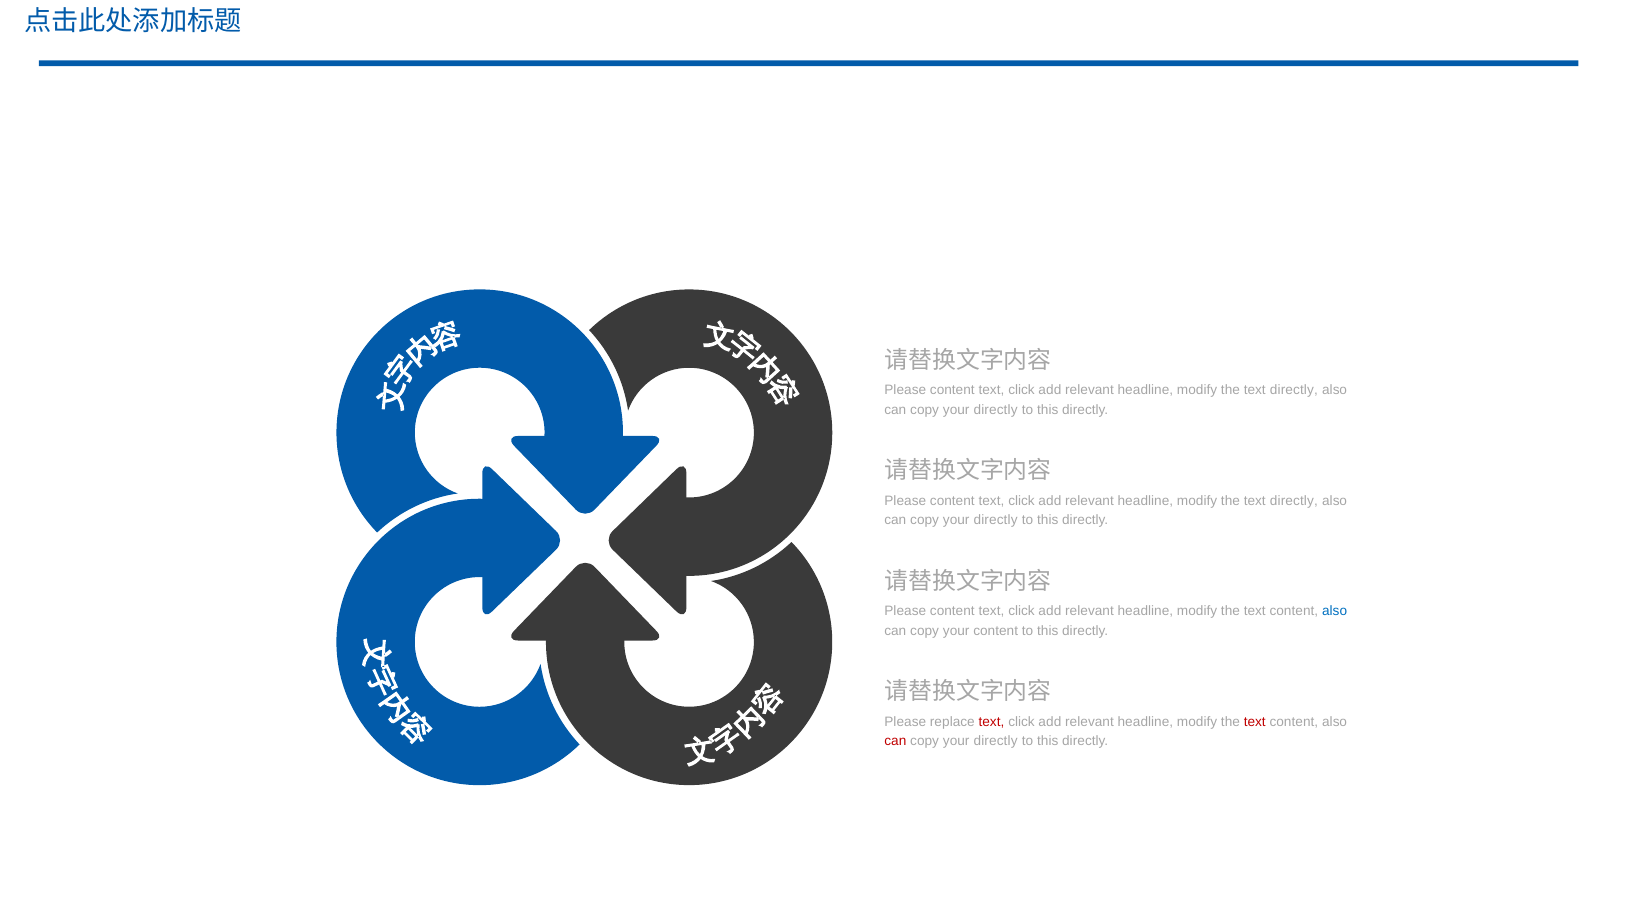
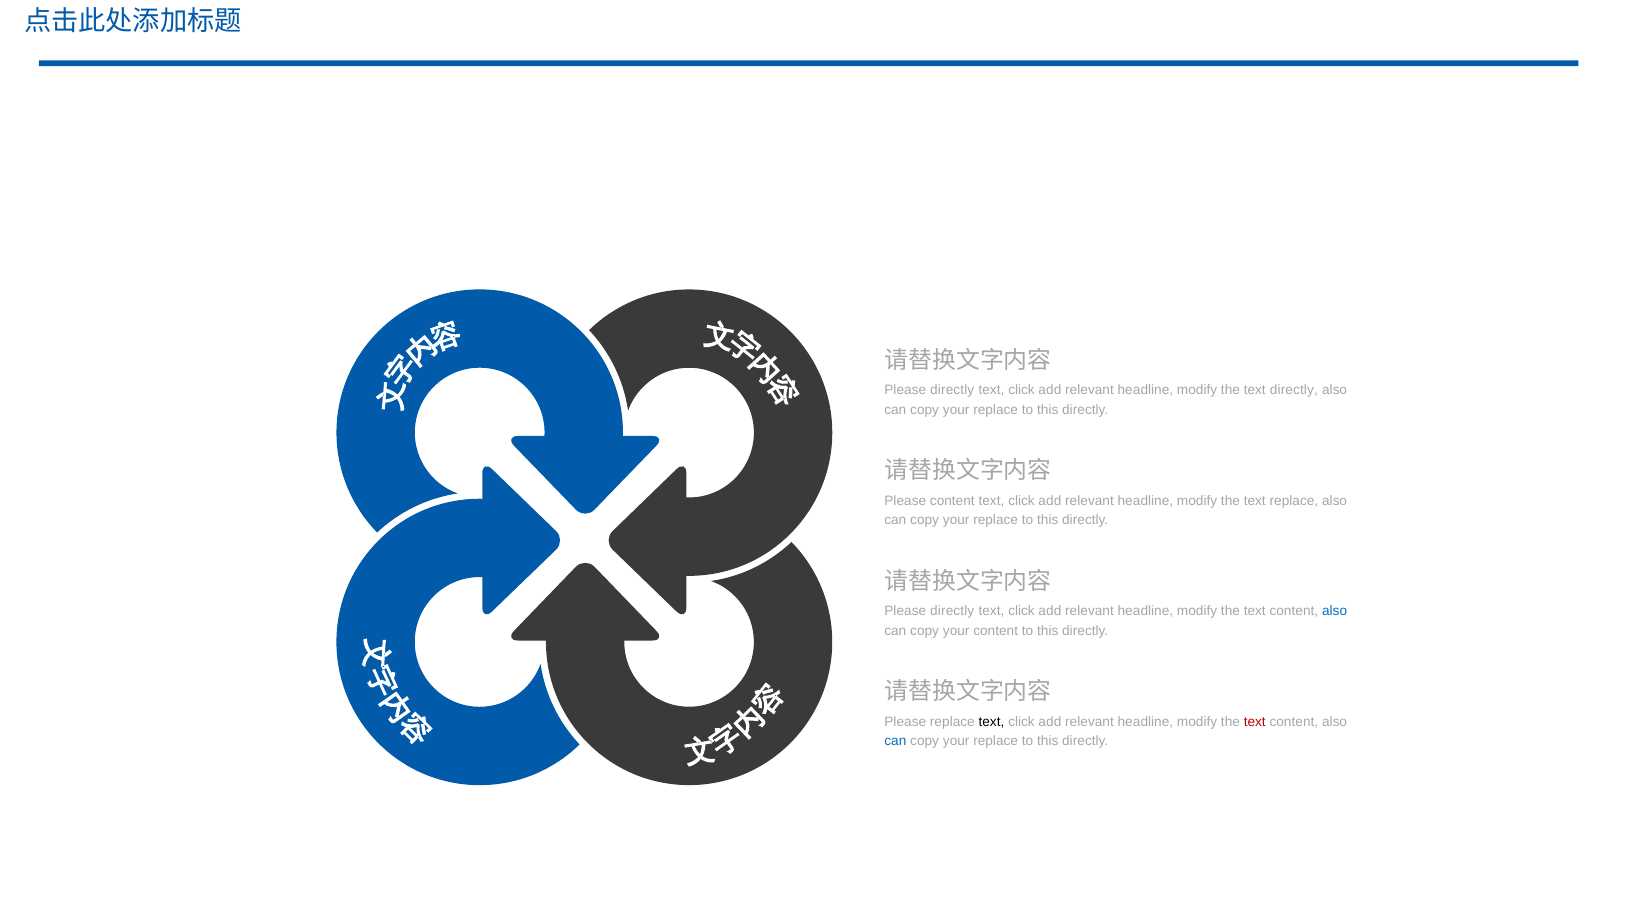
content: content -> directly (952, 390)
directly: directly -> replace (996, 410)
directly: directly -> replace (1294, 501)
directly: directly -> replace (996, 520)
content: content -> directly (952, 611)
text colour: red -> black (991, 722)
can colour: red -> blue (895, 741)
directly: directly -> replace (996, 741)
